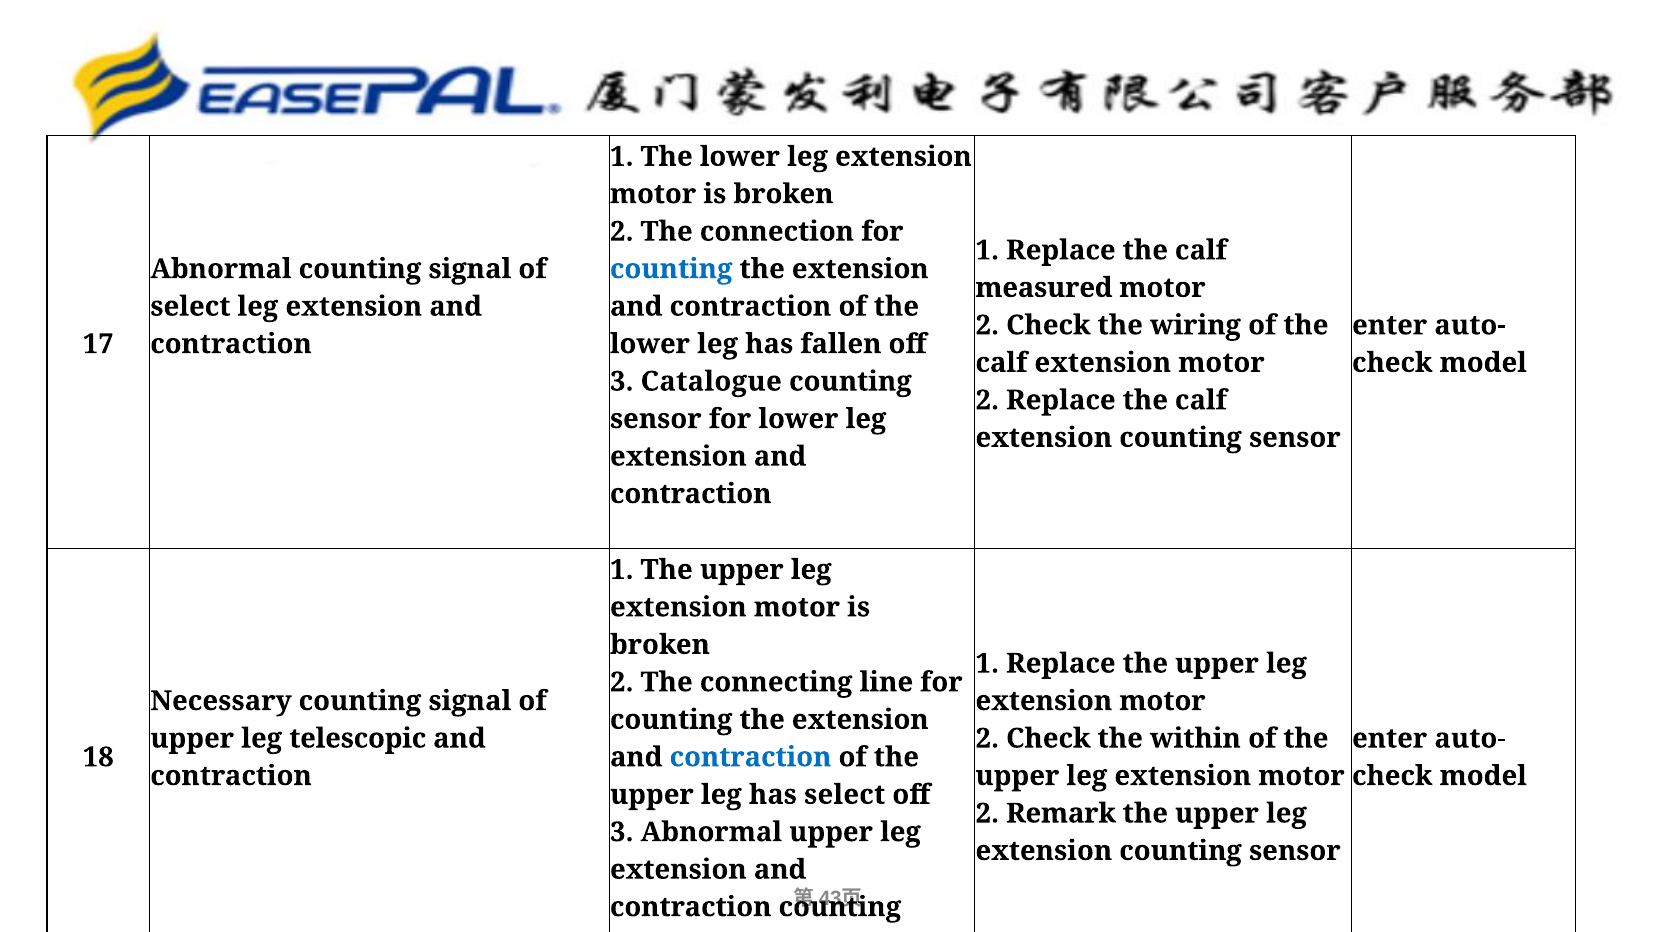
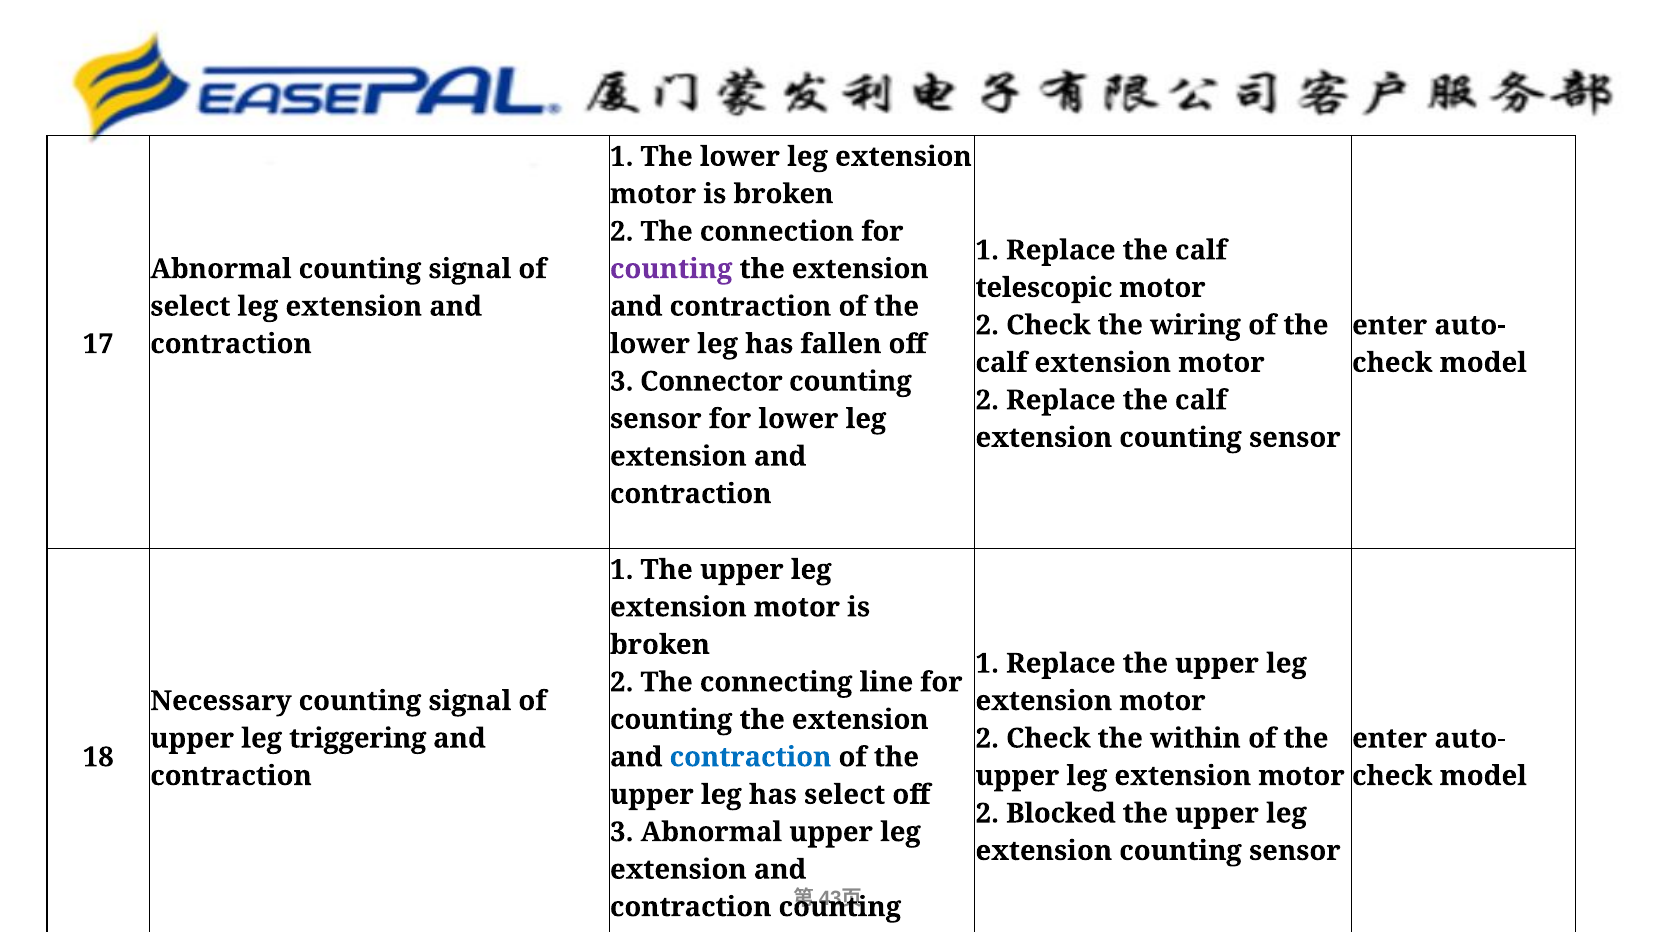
counting colour: blue -> purple (671, 269)
measured: measured -> telescopic (1044, 288)
Catalogue: Catalogue -> Connector (711, 381)
telescopic: telescopic -> triggering (358, 738)
Remark: Remark -> Blocked (1061, 813)
